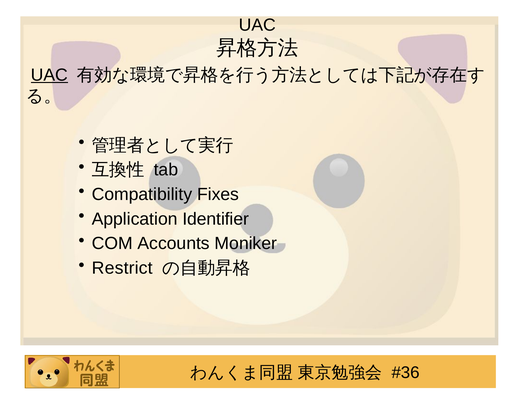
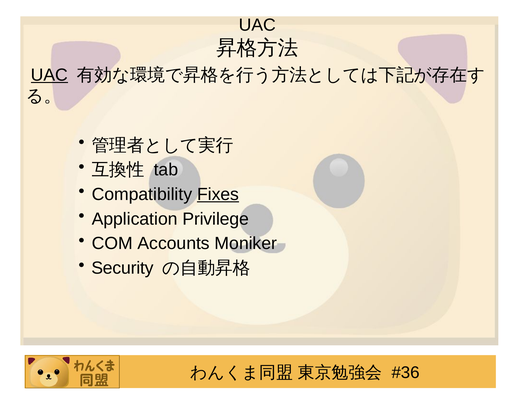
Fixes underline: none -> present (218, 195)
Identifier: Identifier -> Privilege (216, 219)
Restrict: Restrict -> Security (123, 268)
